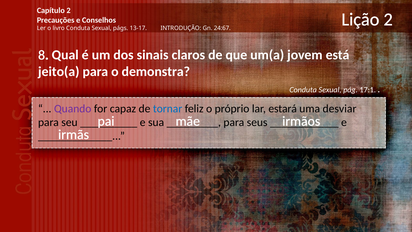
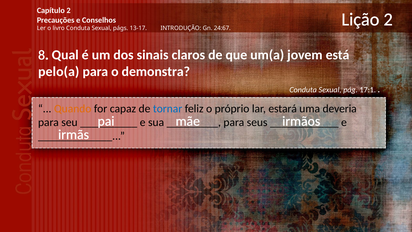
jeito(a: jeito(a -> pelo(a (59, 71)
Quando colour: purple -> orange (73, 109)
desviar: desviar -> deveria (340, 109)
